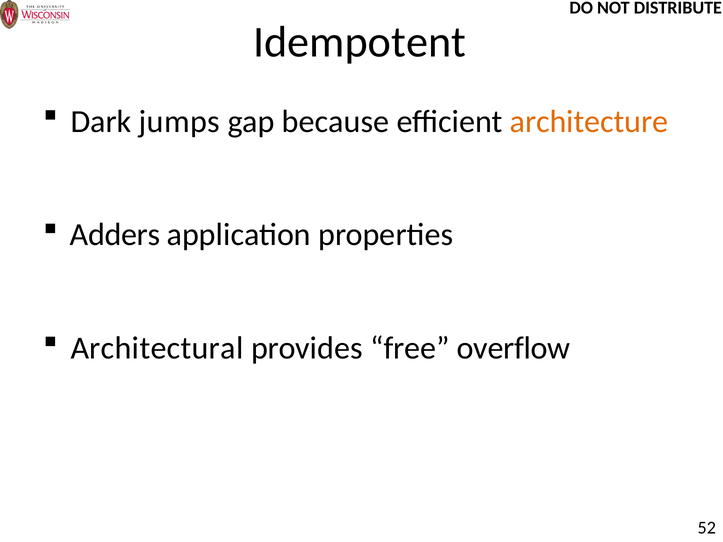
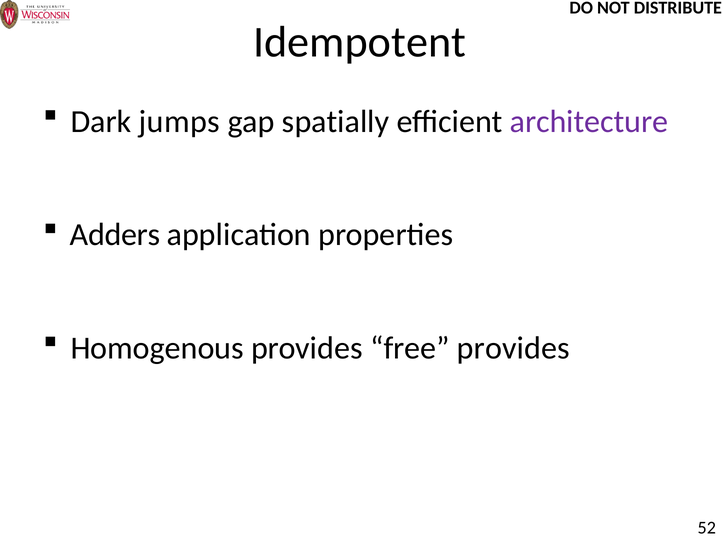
because: because -> spatially (336, 122)
architecture colour: orange -> purple (589, 122)
Architectural: Architectural -> Homogenous (157, 348)
free overflow: overflow -> provides (513, 348)
